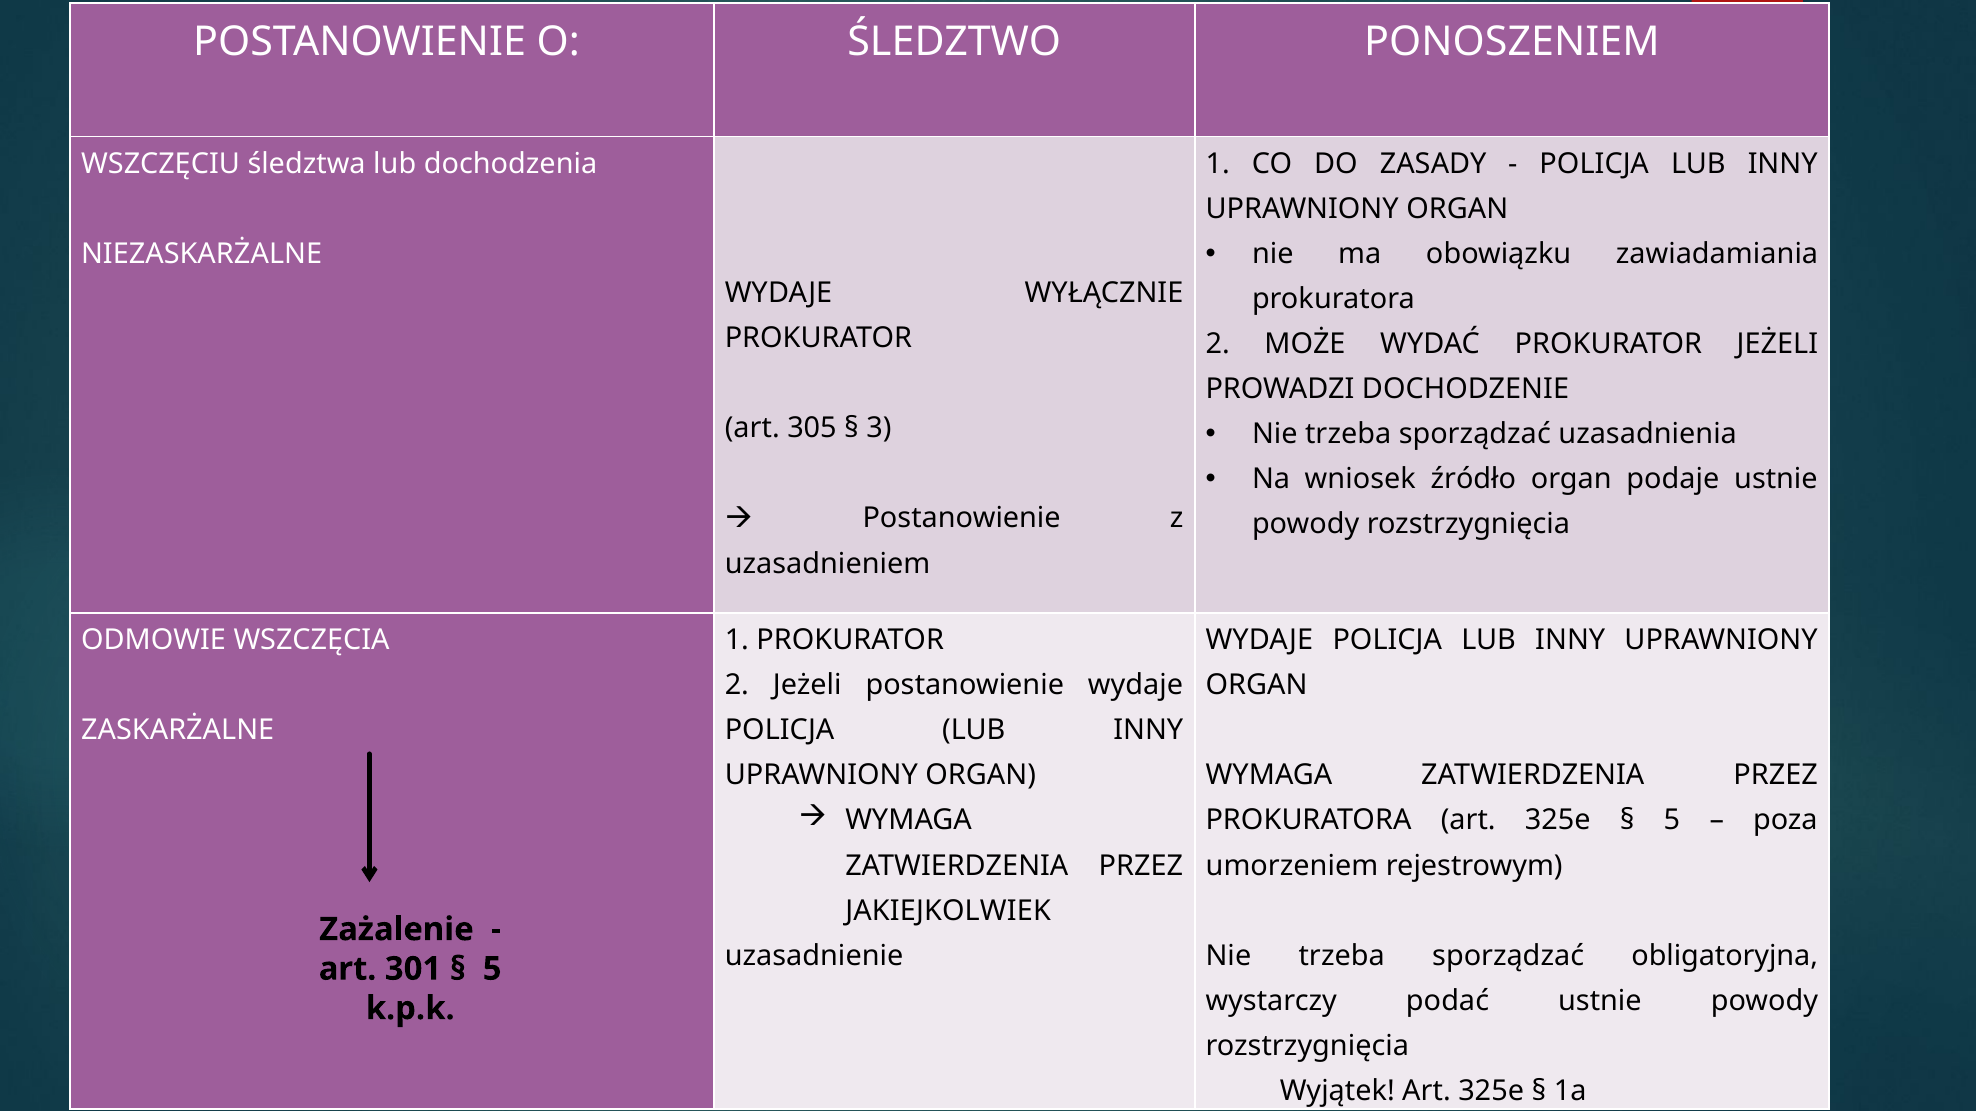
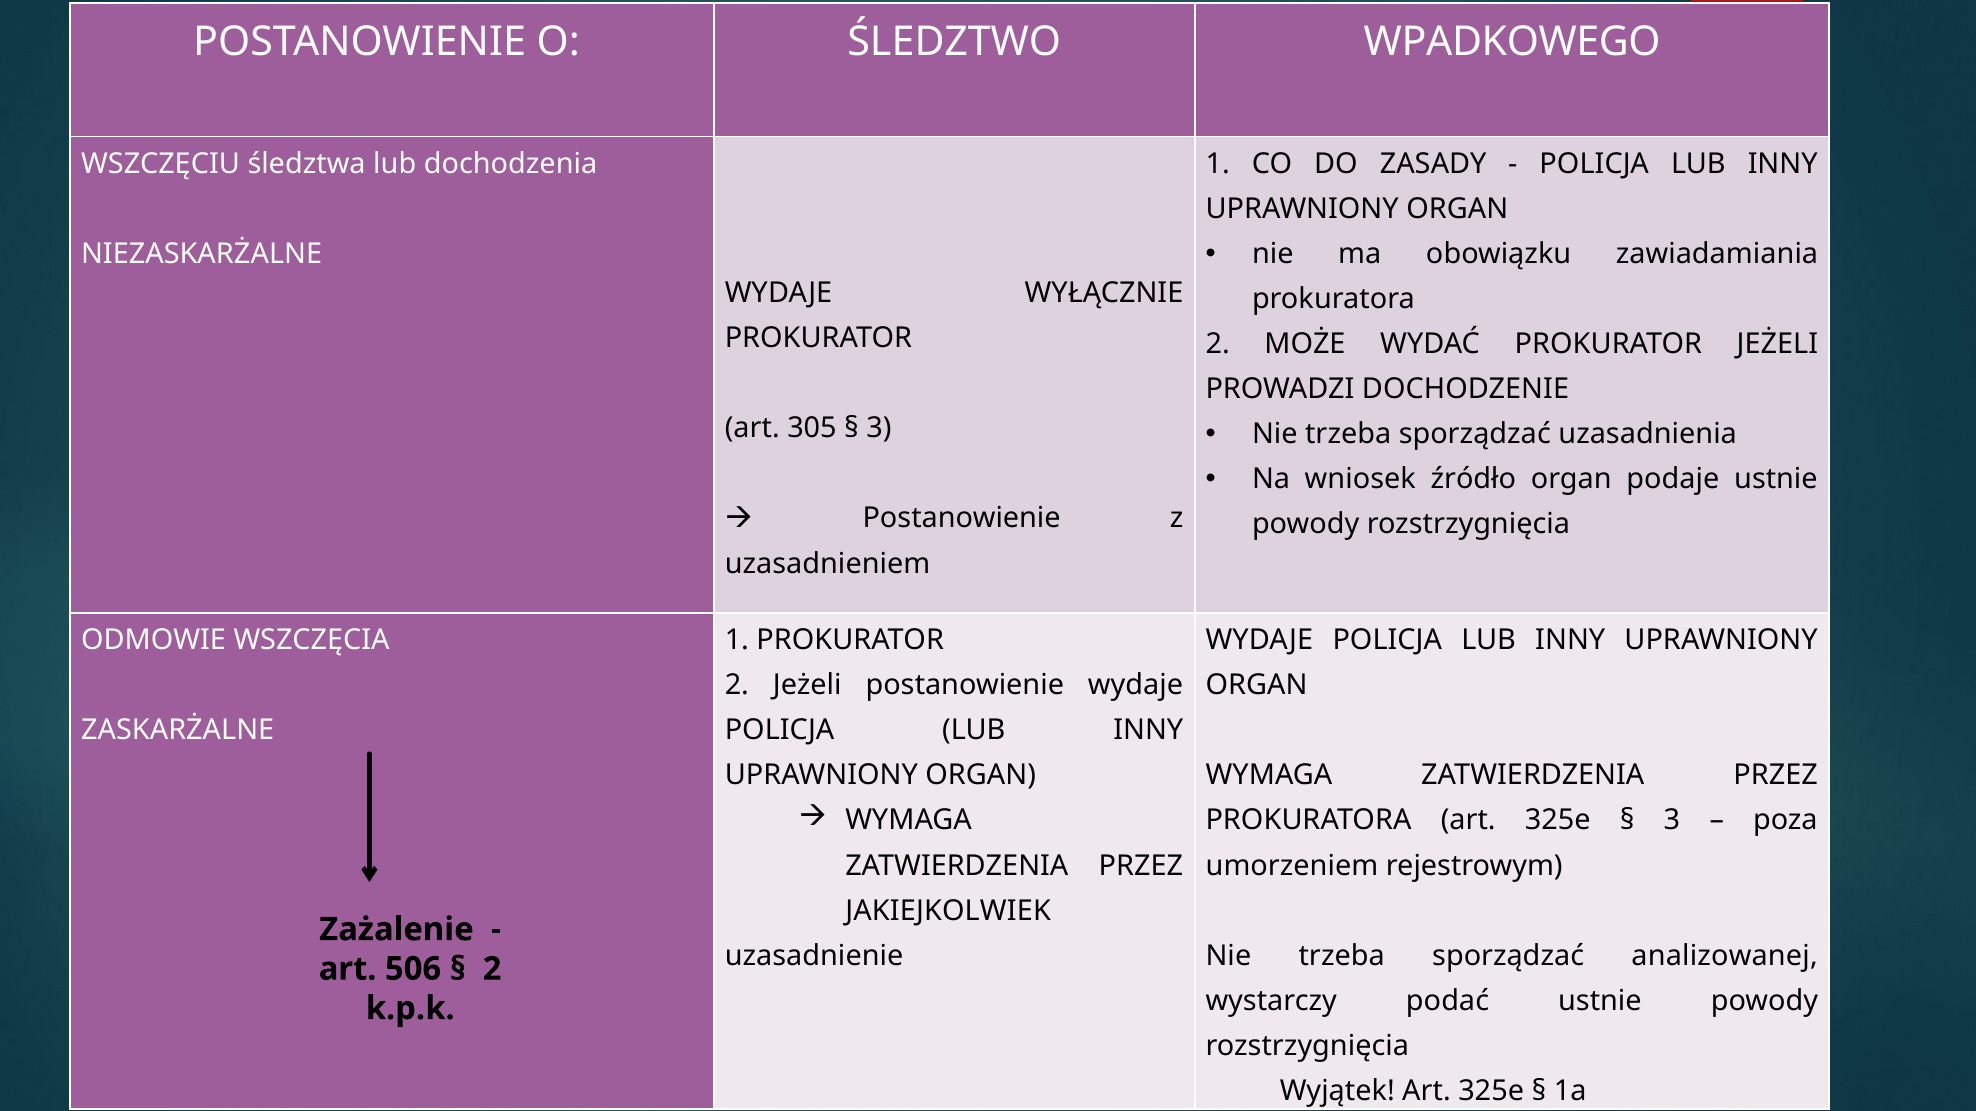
PONOSZENIEM: PONOSZENIEM -> WPADKOWEGO (1512, 42)
5: 5 -> 3 (1672, 821)
obligatoryjna: obligatoryjna -> analizowanej (1725, 956)
301: 301 -> 506 (413, 969)
5: 5 -> 2 (492, 969)
